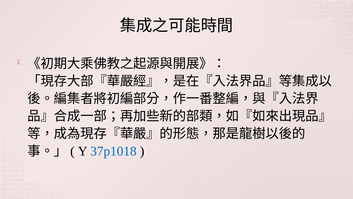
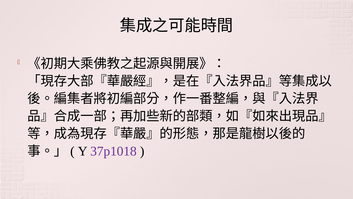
37p1018 colour: blue -> purple (113, 151)
